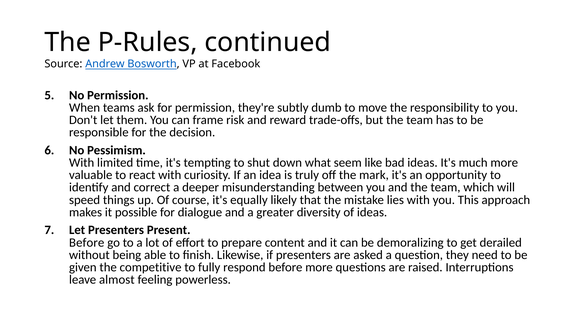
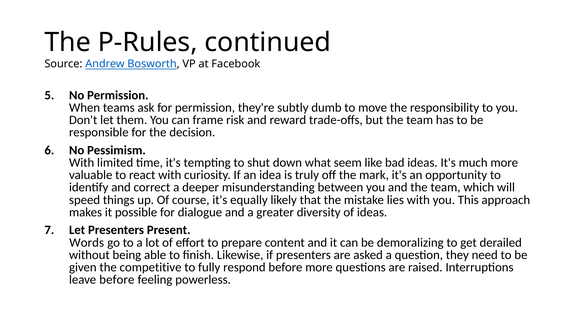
Before: Before -> Words (87, 242)
leave almost: almost -> before (117, 280)
